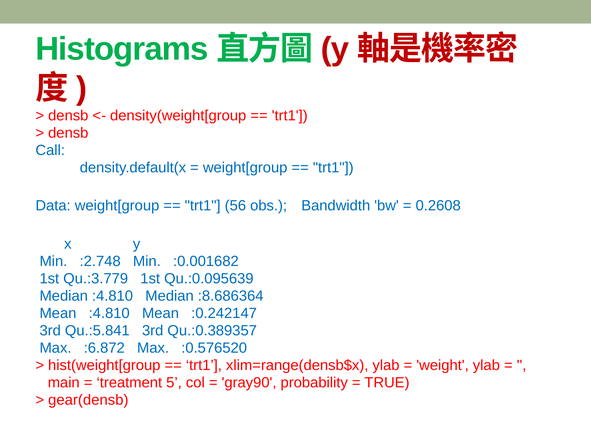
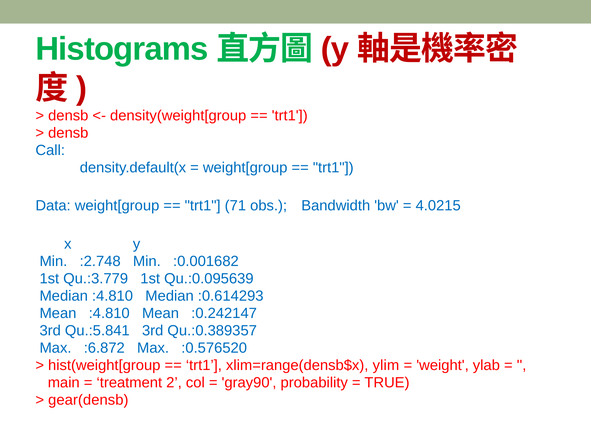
56: 56 -> 71 (235, 206)
0.2608: 0.2608 -> 4.0215 (438, 206)
:8.686364: :8.686364 -> :0.614293 (231, 296)
xlim=range(densb$x ylab: ylab -> ylim (386, 365)
5: 5 -> 2 (174, 383)
